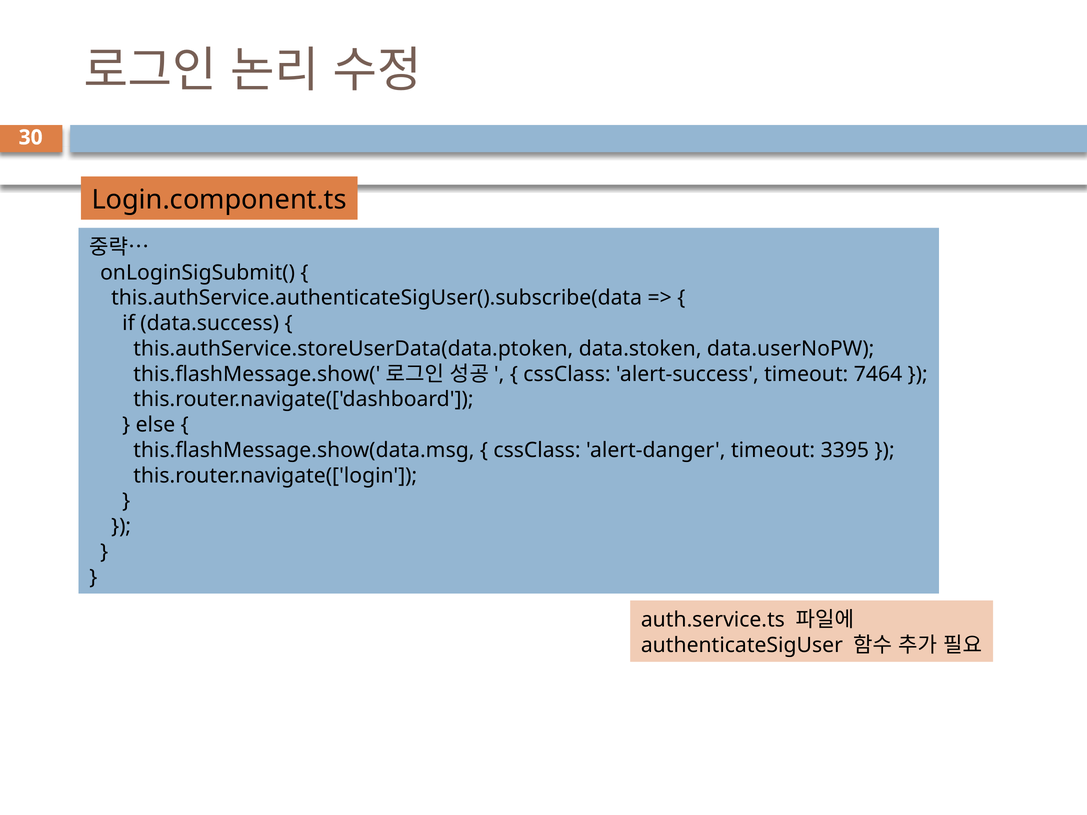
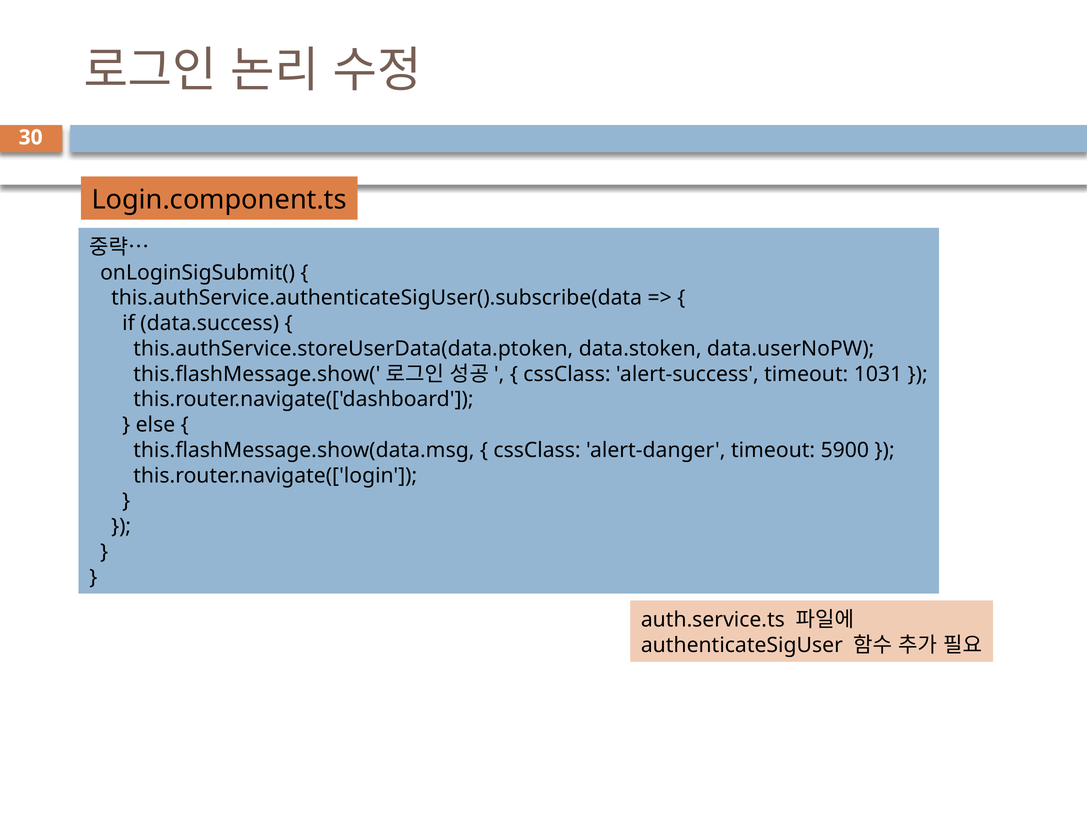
7464: 7464 -> 1031 (878, 374)
3395: 3395 -> 5900 (845, 450)
